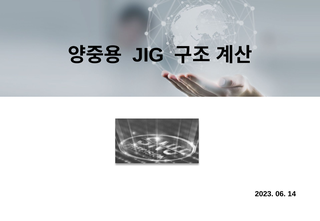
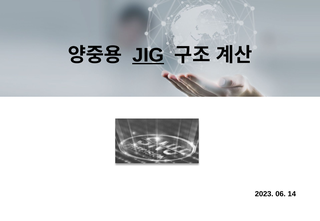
JIG underline: none -> present (148, 55)
